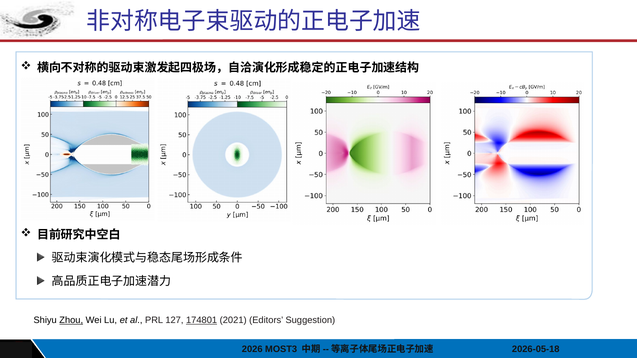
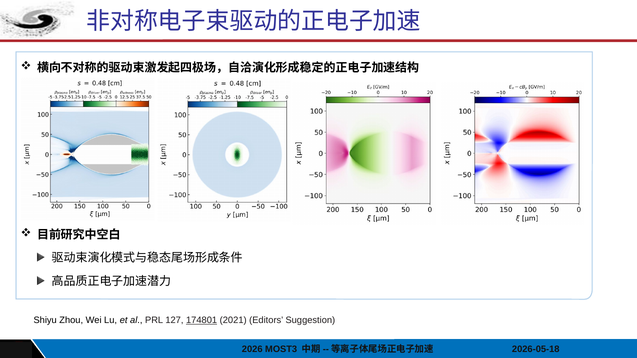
Zhou underline: present -> none (71, 320)
